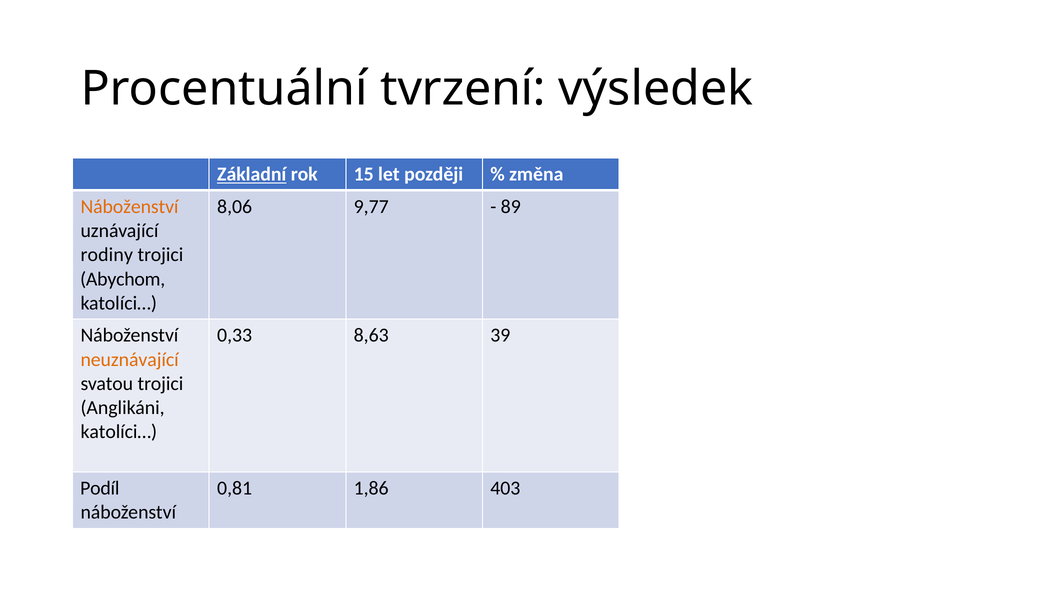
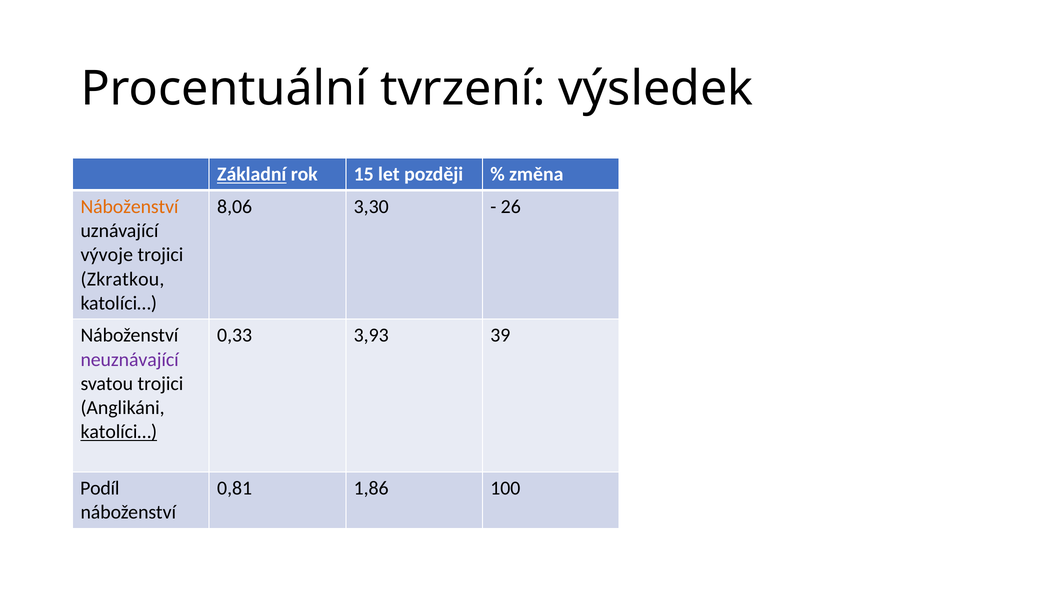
9,77: 9,77 -> 3,30 (371, 207)
89: 89 -> 26 (511, 207)
rodiny: rodiny -> vývoje (107, 255)
Abychom: Abychom -> Zkratkou (122, 279)
8,63: 8,63 -> 3,93 (371, 335)
neuznávající colour: orange -> purple (130, 359)
katolíci… underline: none -> present (119, 432)
403: 403 -> 100 (505, 488)
